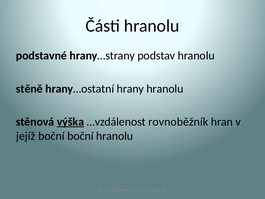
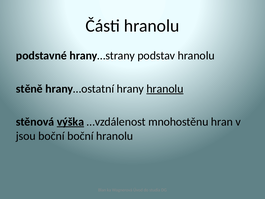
hranolu underline: none -> present (165, 89)
rovnoběžník: rovnoběžník -> mnohostěnu (178, 122)
jejíž: jejíž -> jsou (26, 136)
